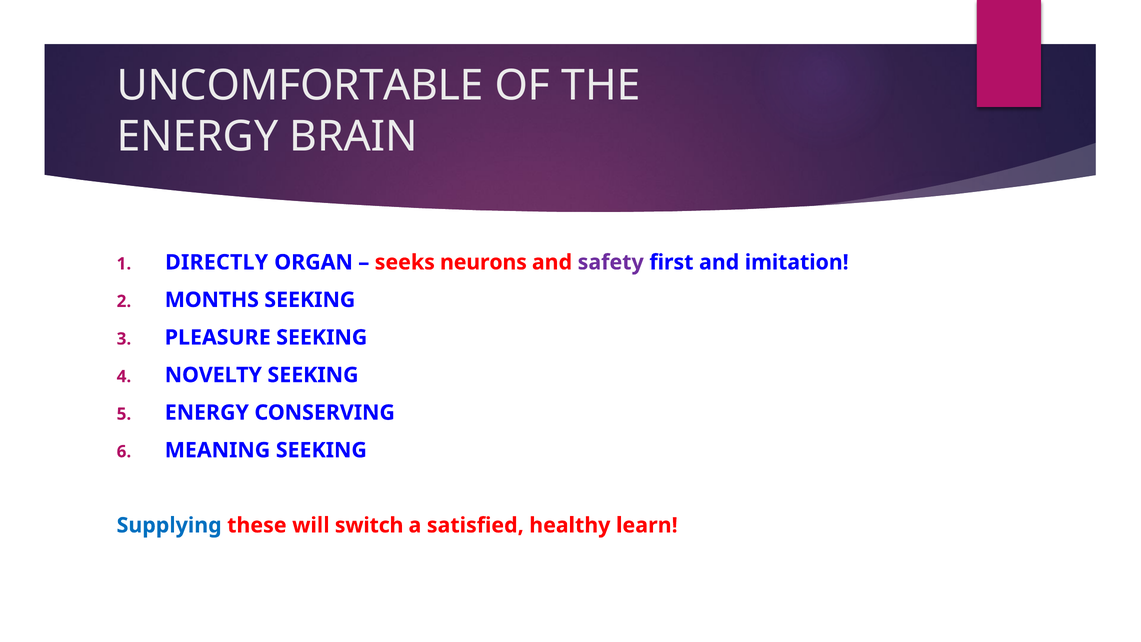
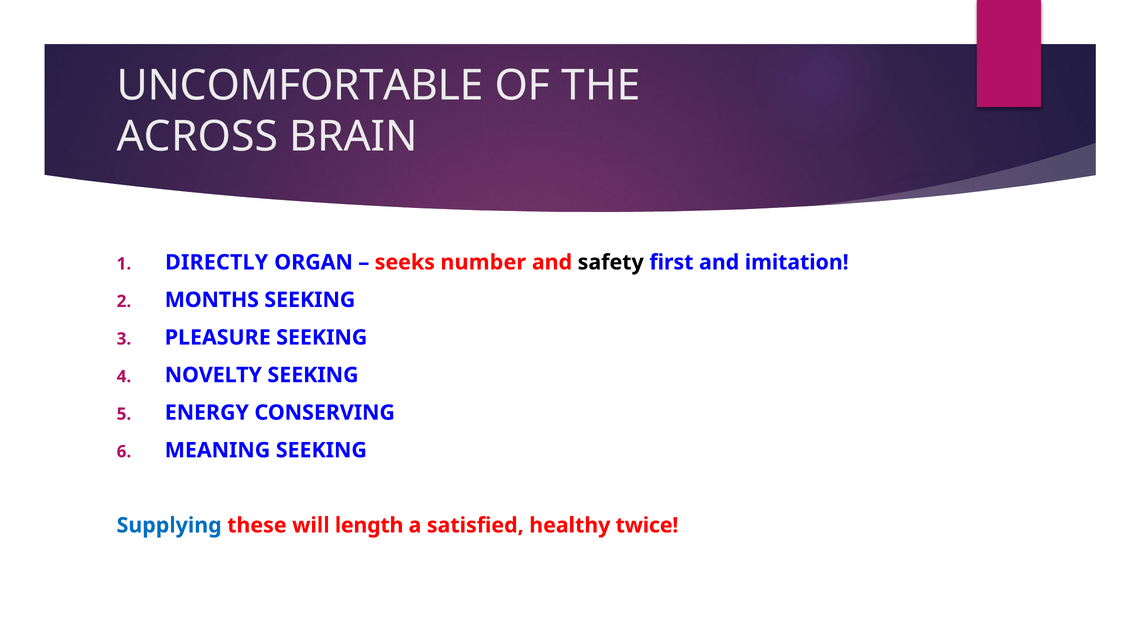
ENERGY: ENERGY -> ACROSS (197, 137)
neurons: neurons -> number (483, 262)
safety colour: purple -> black (611, 262)
switch: switch -> length (369, 525)
learn: learn -> twice (647, 525)
